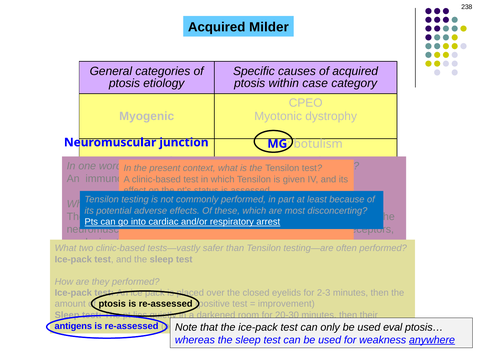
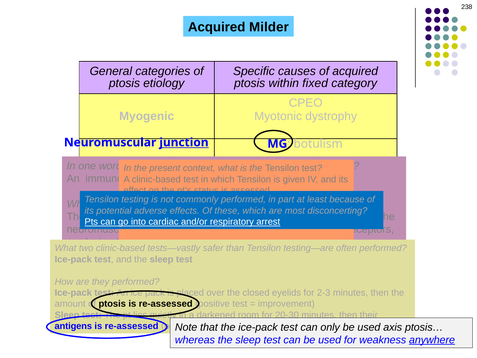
case: case -> fixed (315, 83)
junction underline: none -> present (184, 142)
eval: eval -> axis (393, 327)
